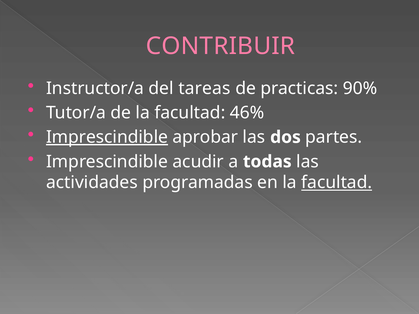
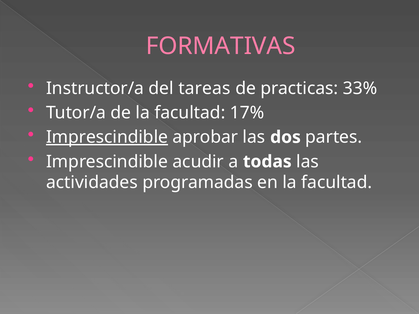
CONTRIBUIR: CONTRIBUIR -> FORMATIVAS (221, 46)
90%: 90% -> 33% (360, 88)
46%: 46% -> 17% (247, 113)
facultad underline: present -> none (337, 183)
